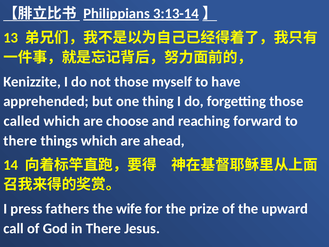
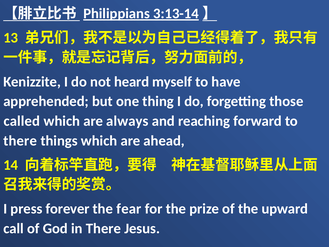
not those: those -> heard (132, 82)
choose: choose -> always (127, 121)
fathers: fathers -> forever (68, 209)
wife: wife -> fear (129, 209)
